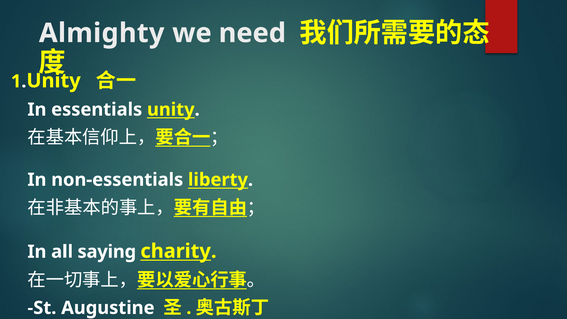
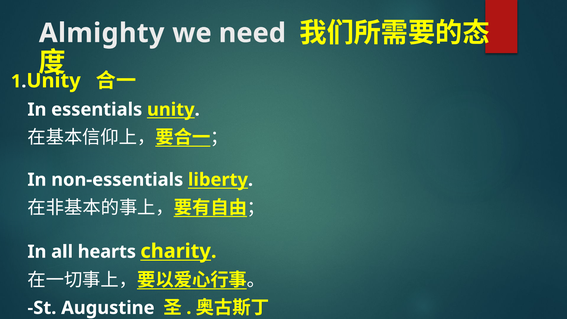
saying: saying -> hearts (107, 252)
